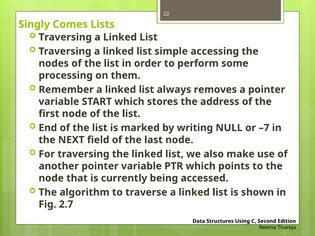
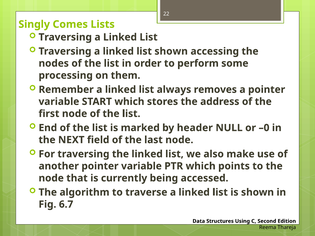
list simple: simple -> shown (171, 51)
writing: writing -> header (195, 128)
–7: –7 -> –0 (264, 128)
2.7: 2.7 -> 6.7 (66, 205)
